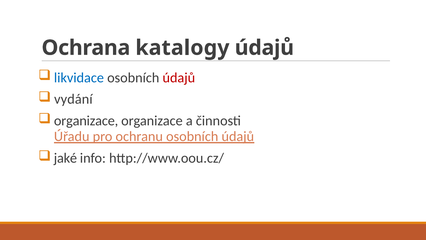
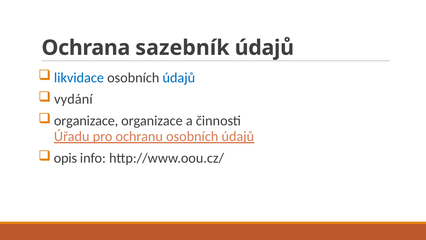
katalogy: katalogy -> sazebník (182, 48)
údajů colour: red -> blue (179, 78)
jaké: jaké -> opis (65, 158)
